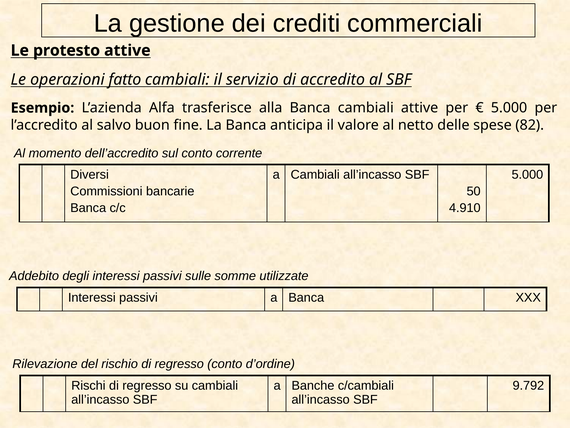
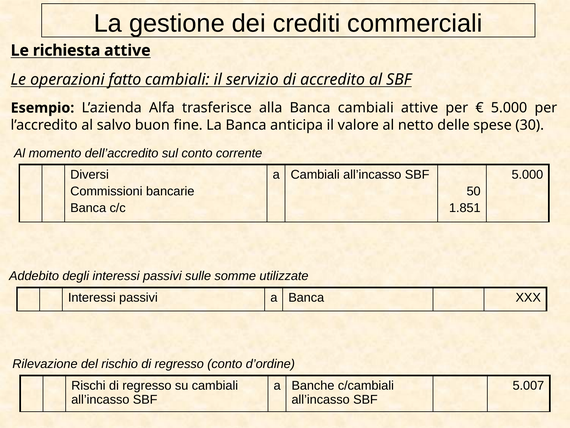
protesto: protesto -> richiesta (67, 50)
82: 82 -> 30 (530, 125)
4.910: 4.910 -> 1.851 (465, 208)
9.792: 9.792 -> 5.007 (528, 385)
